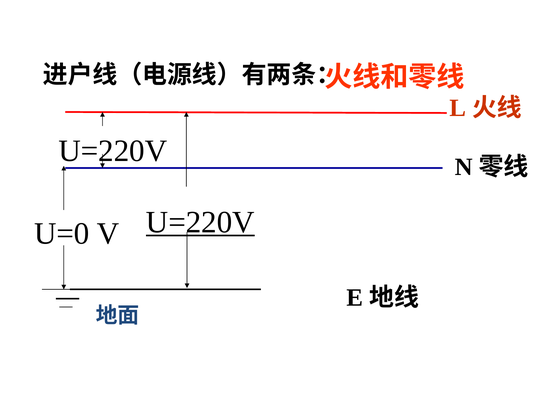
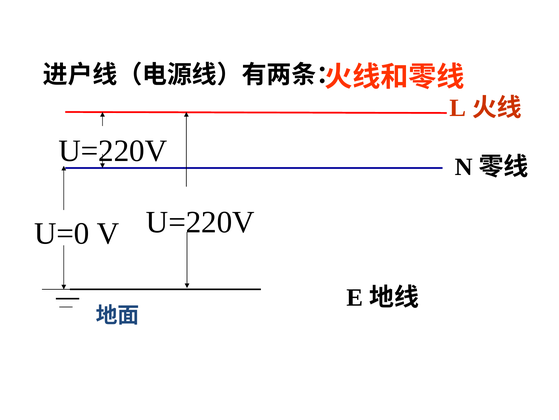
U=220V underline: present -> none (200, 222)
